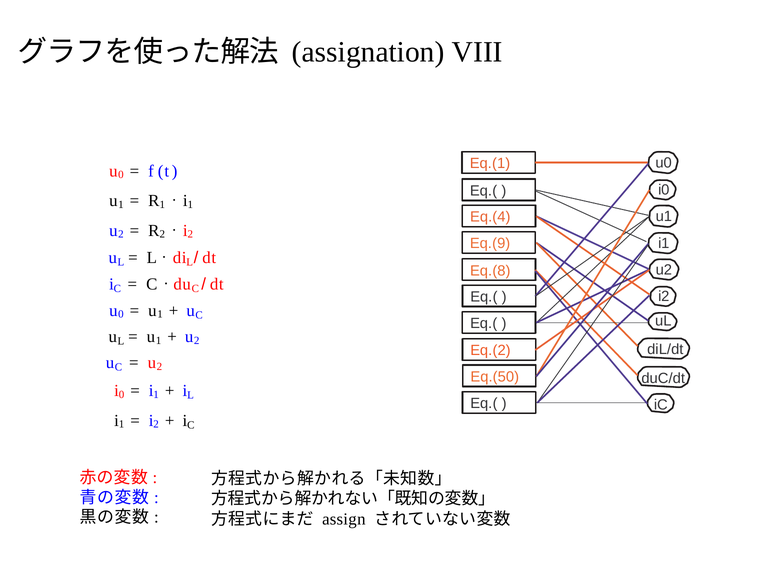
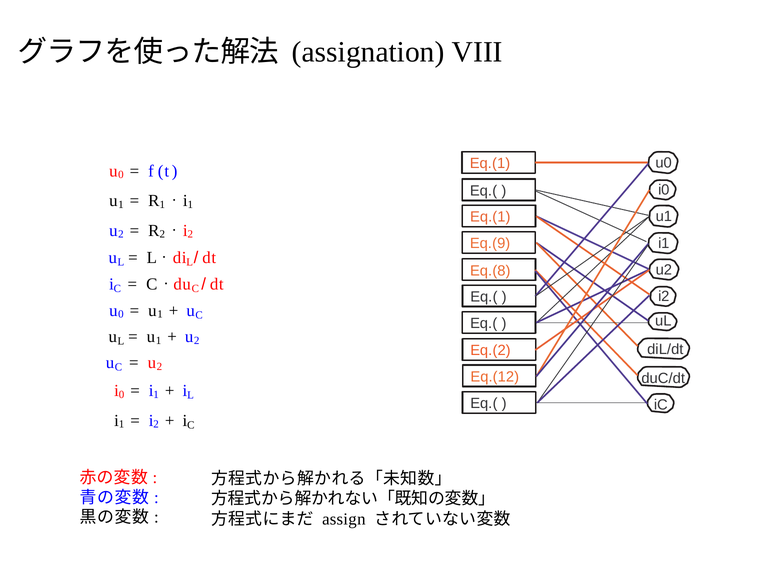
Eq.(4: Eq.(4 -> Eq.(1 (490, 217)
Eq.(50: Eq.(50 -> Eq.(12 (495, 376)
